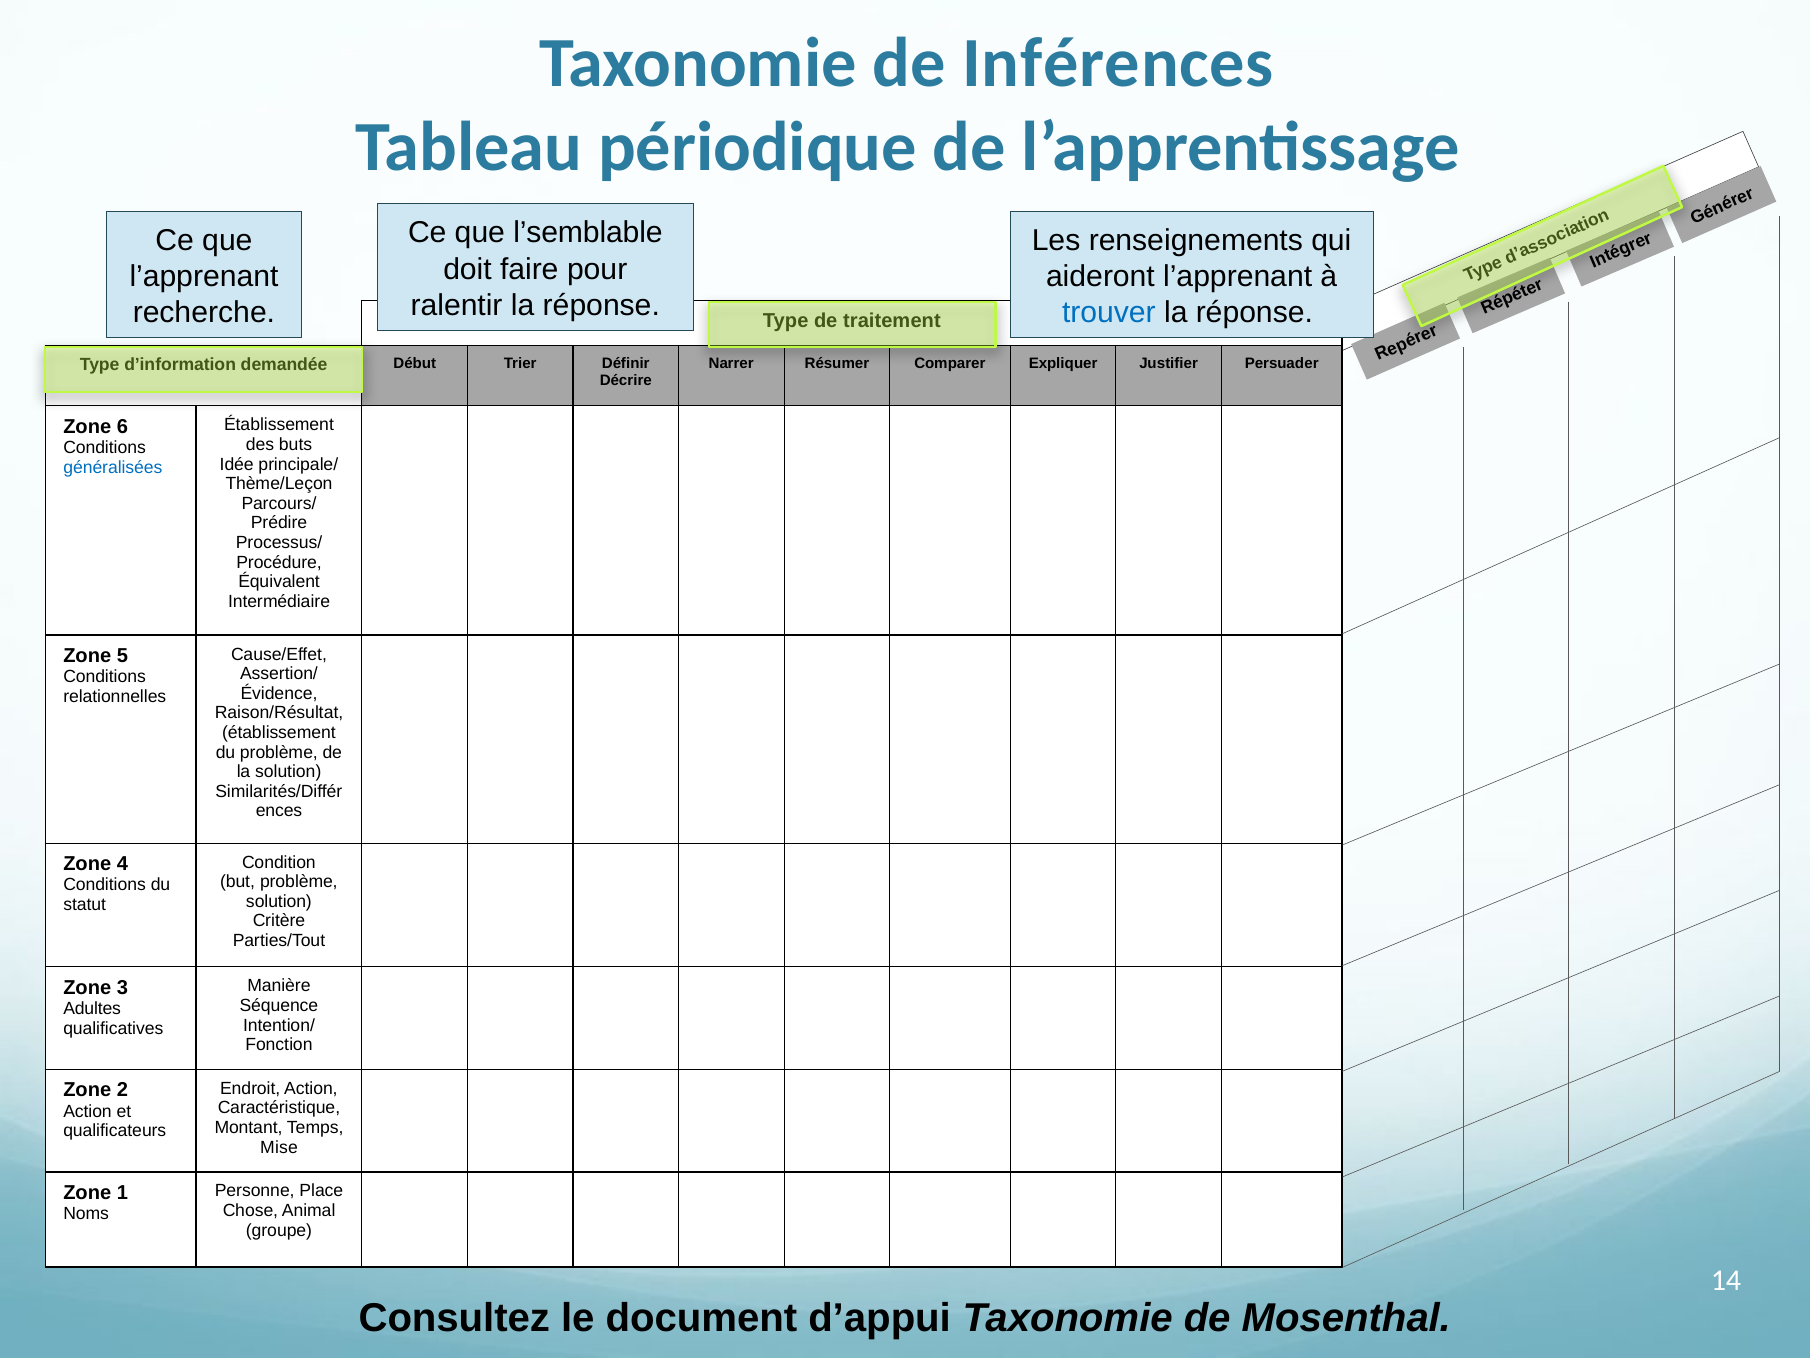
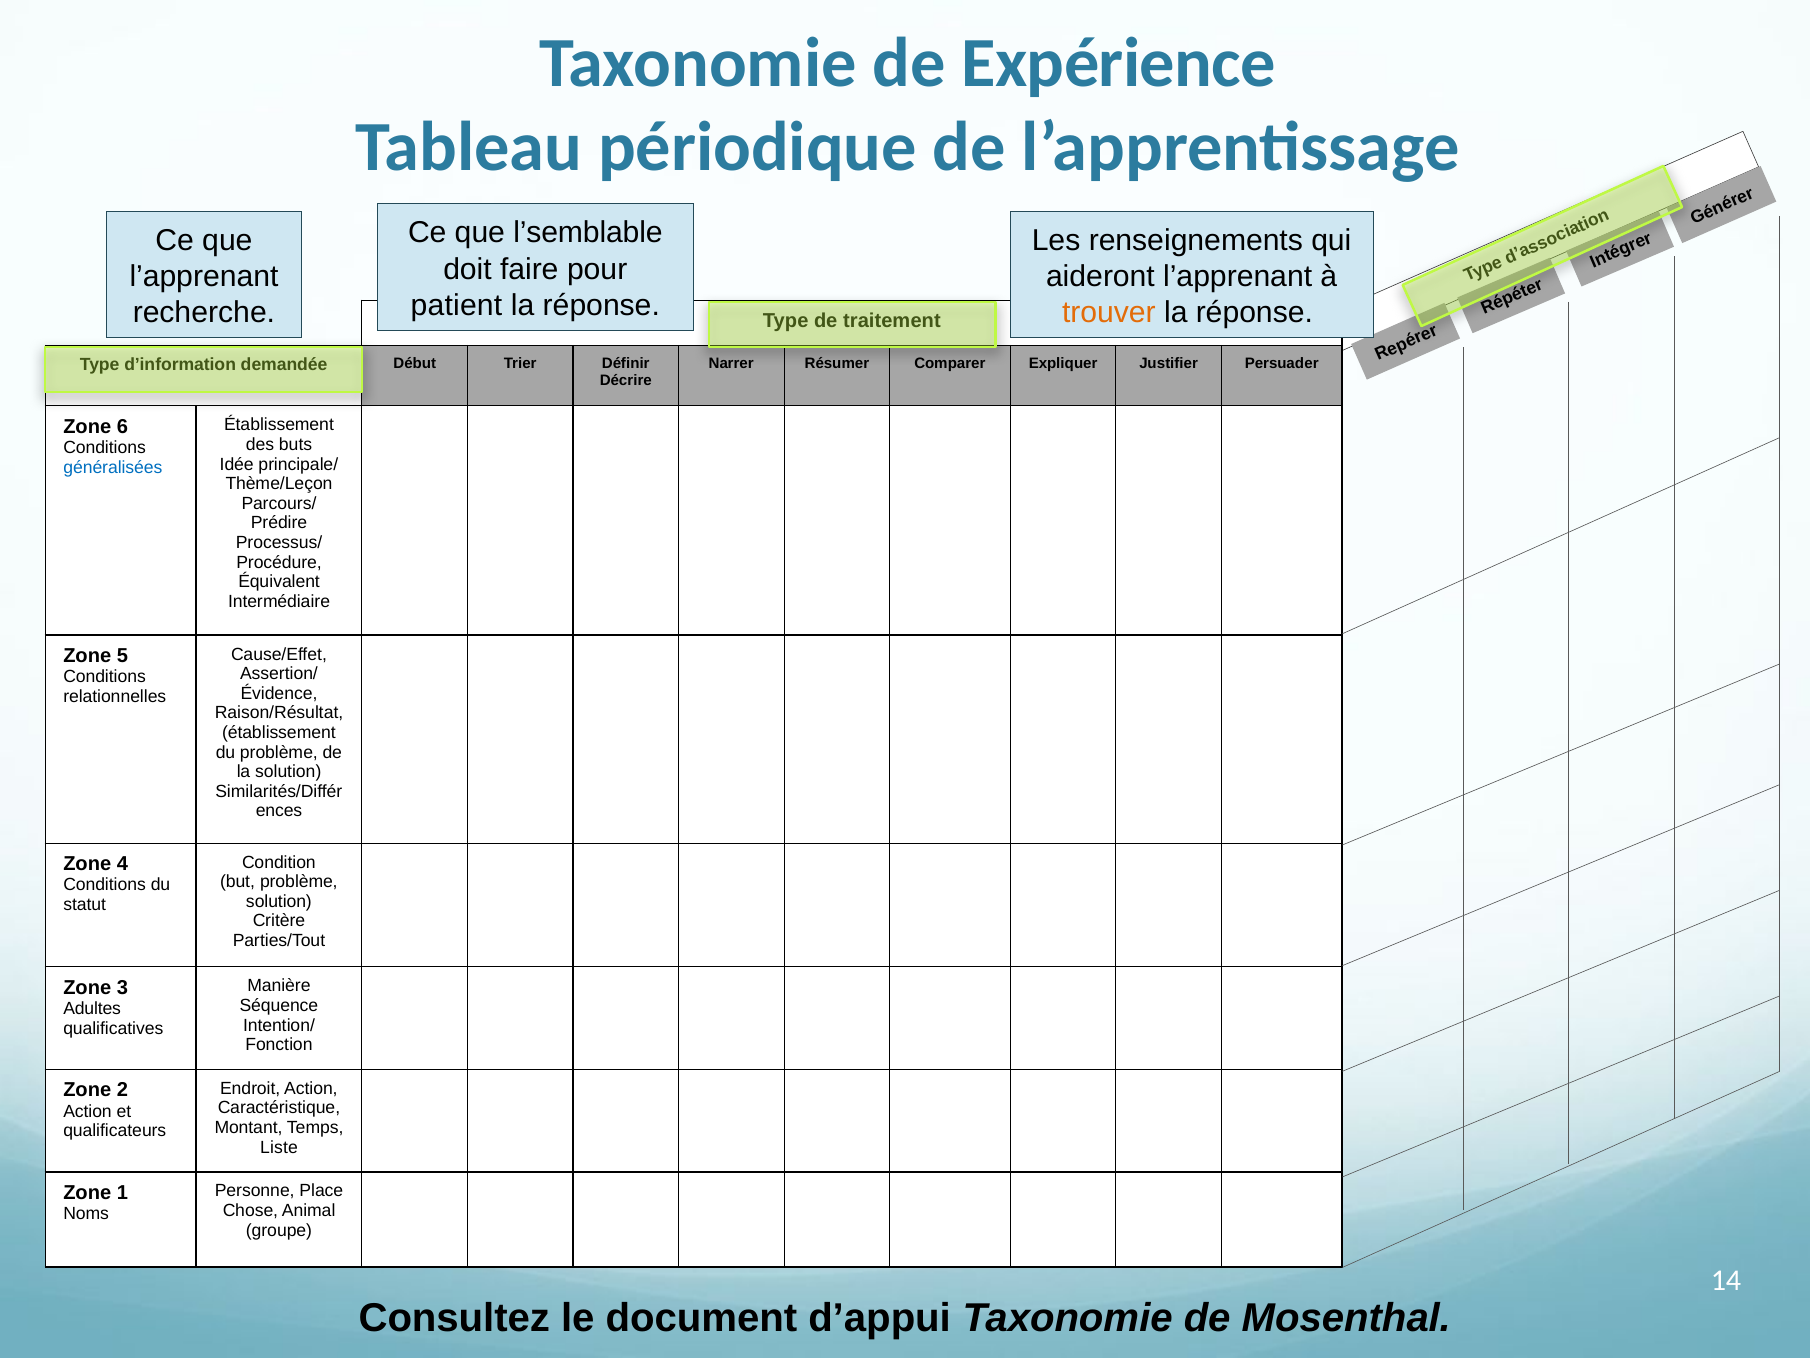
Inférences: Inférences -> Expérience (1119, 63)
ralentir: ralentir -> patient (456, 305)
trouver colour: blue -> orange (1109, 313)
Mise: Mise -> Liste (279, 1147)
